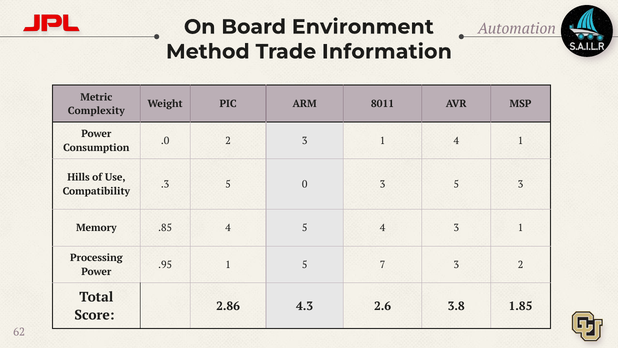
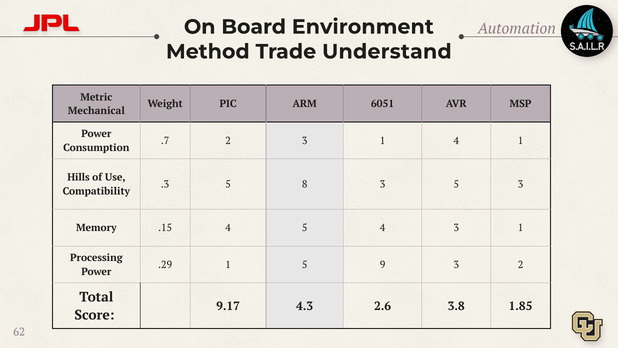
Information: Information -> Understand (387, 52)
8011: 8011 -> 6051 (383, 104)
Complexity: Complexity -> Mechanical (96, 111)
.0: .0 -> .7 (165, 141)
0: 0 -> 8 (305, 184)
.85: .85 -> .15 (165, 228)
.95: .95 -> .29 (165, 265)
7: 7 -> 9 (383, 265)
2.86: 2.86 -> 9.17 (228, 306)
